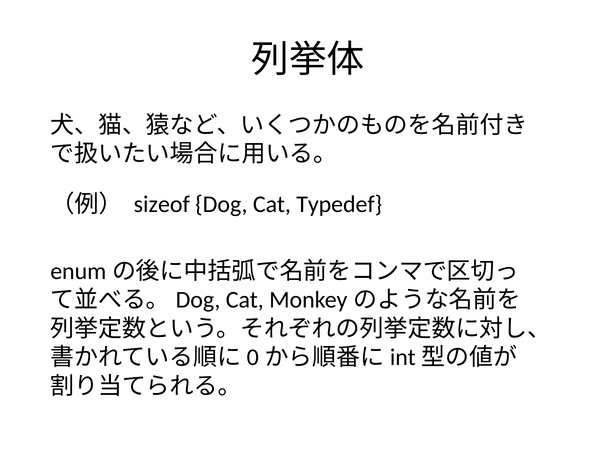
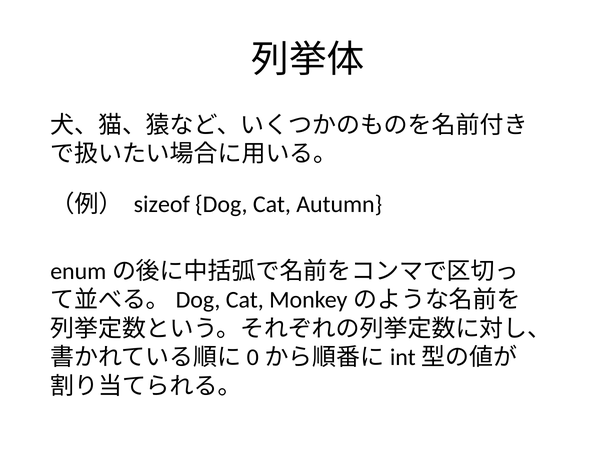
Typedef: Typedef -> Autumn (339, 204)
